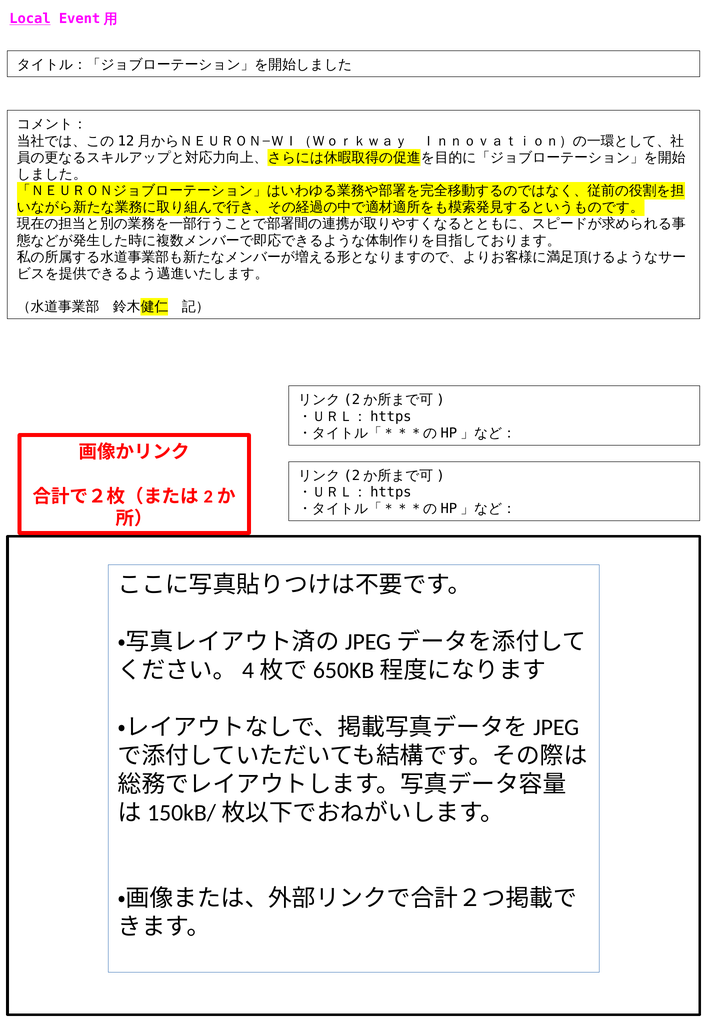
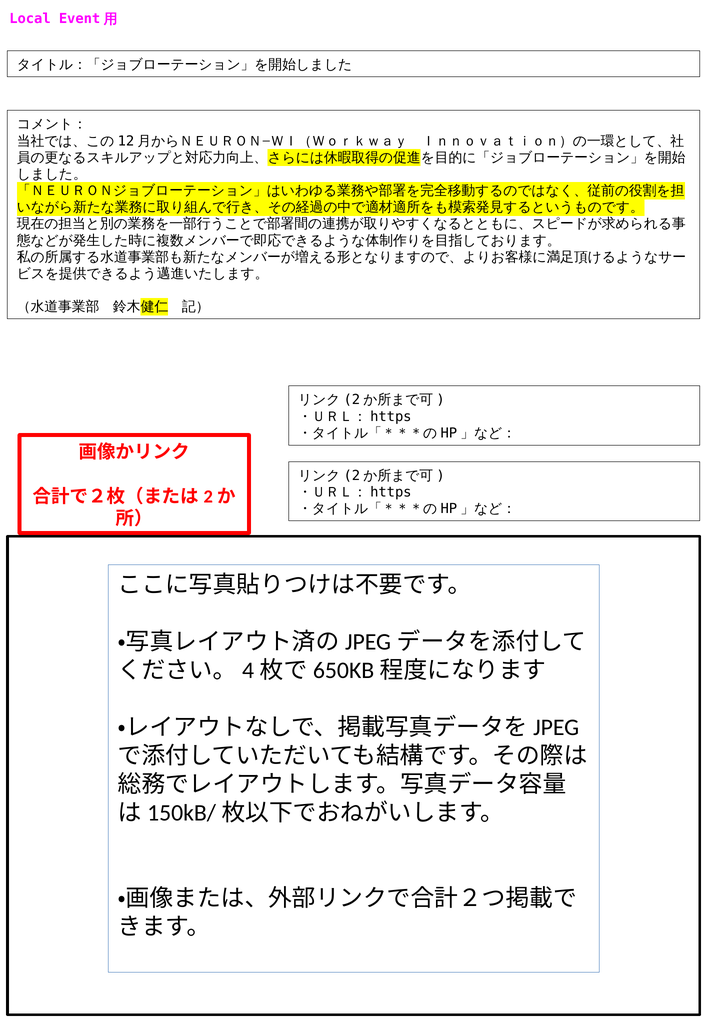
Local underline: present -> none (30, 19)
